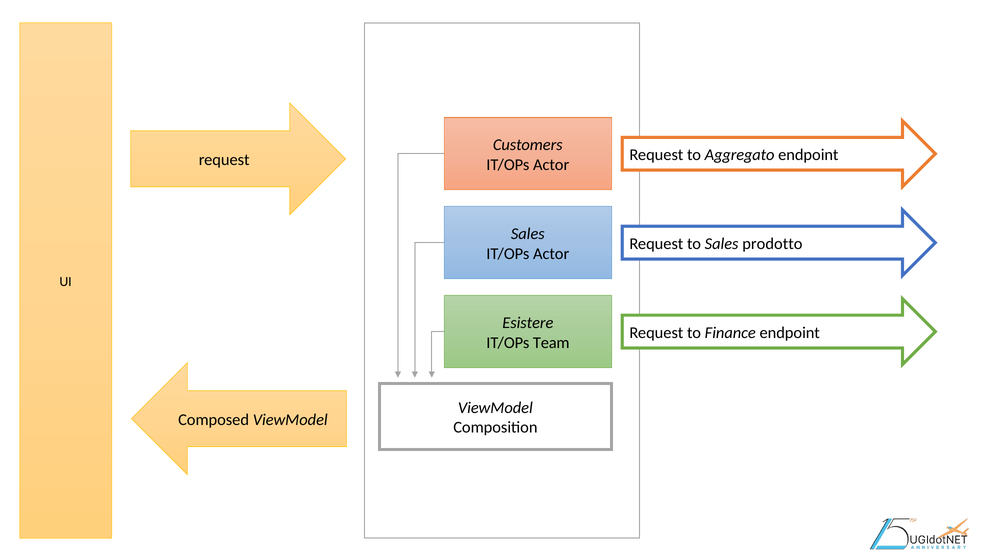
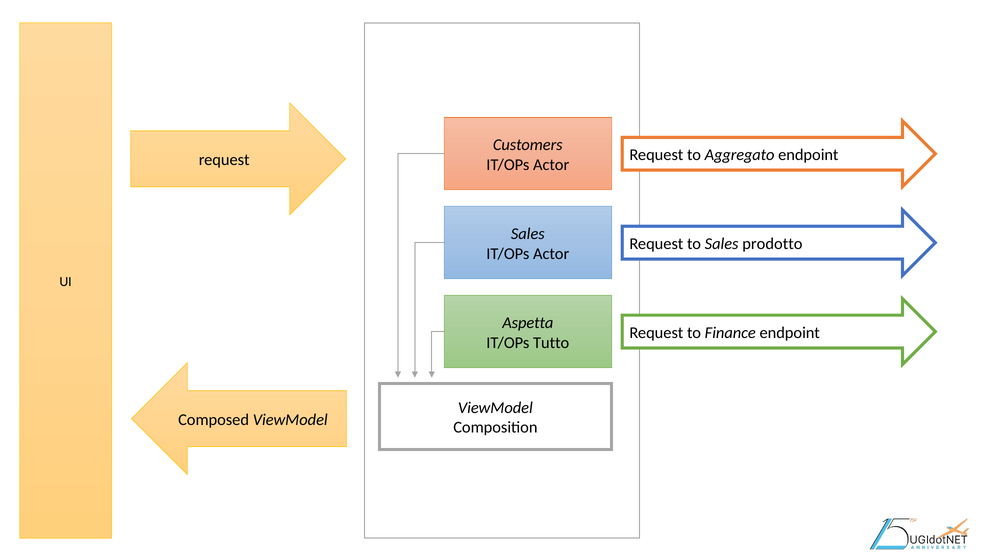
Esistere: Esistere -> Aspetta (528, 323)
Team: Team -> Tutto (551, 343)
